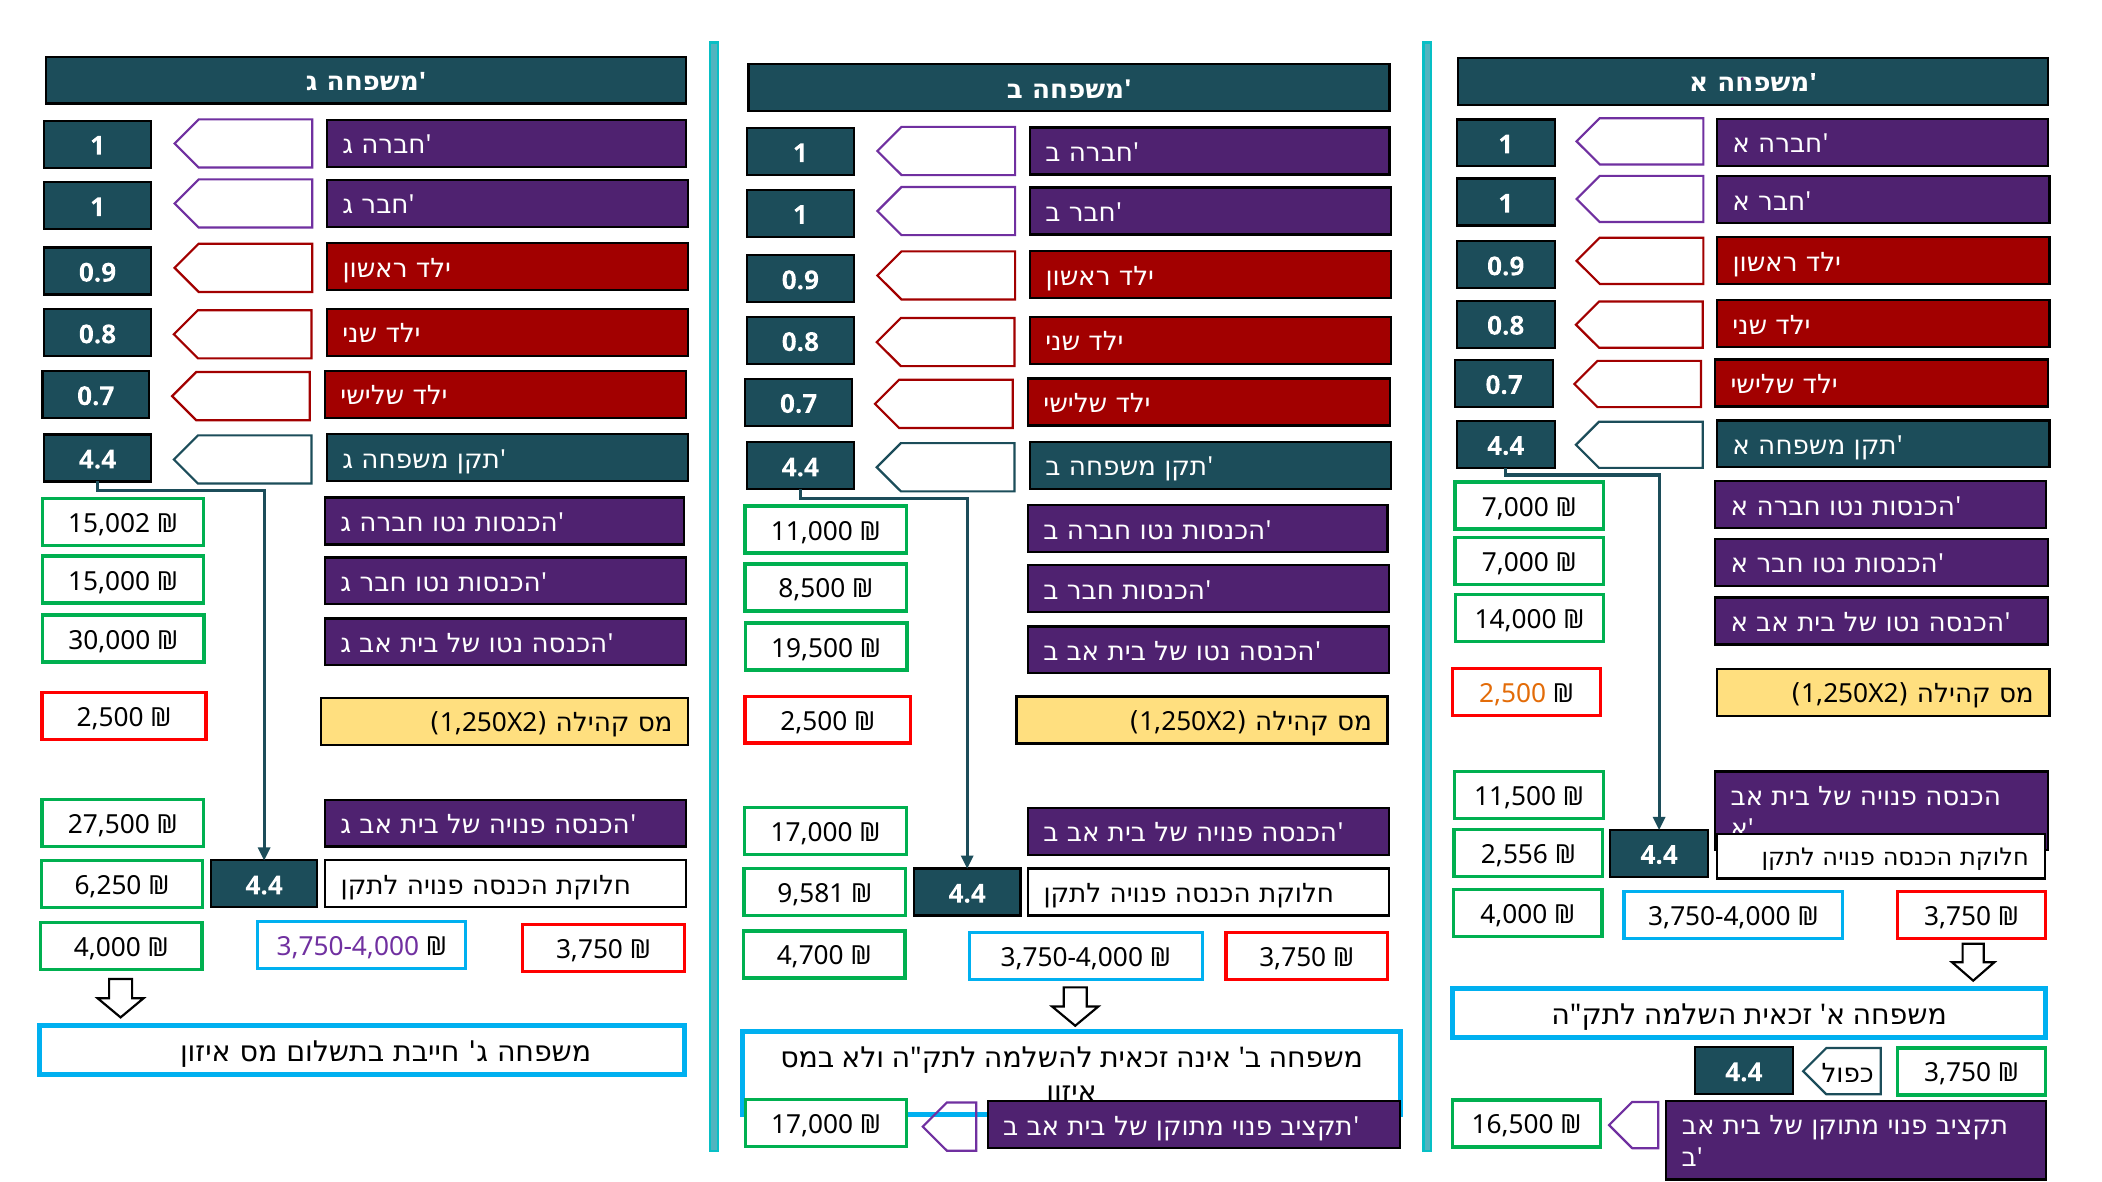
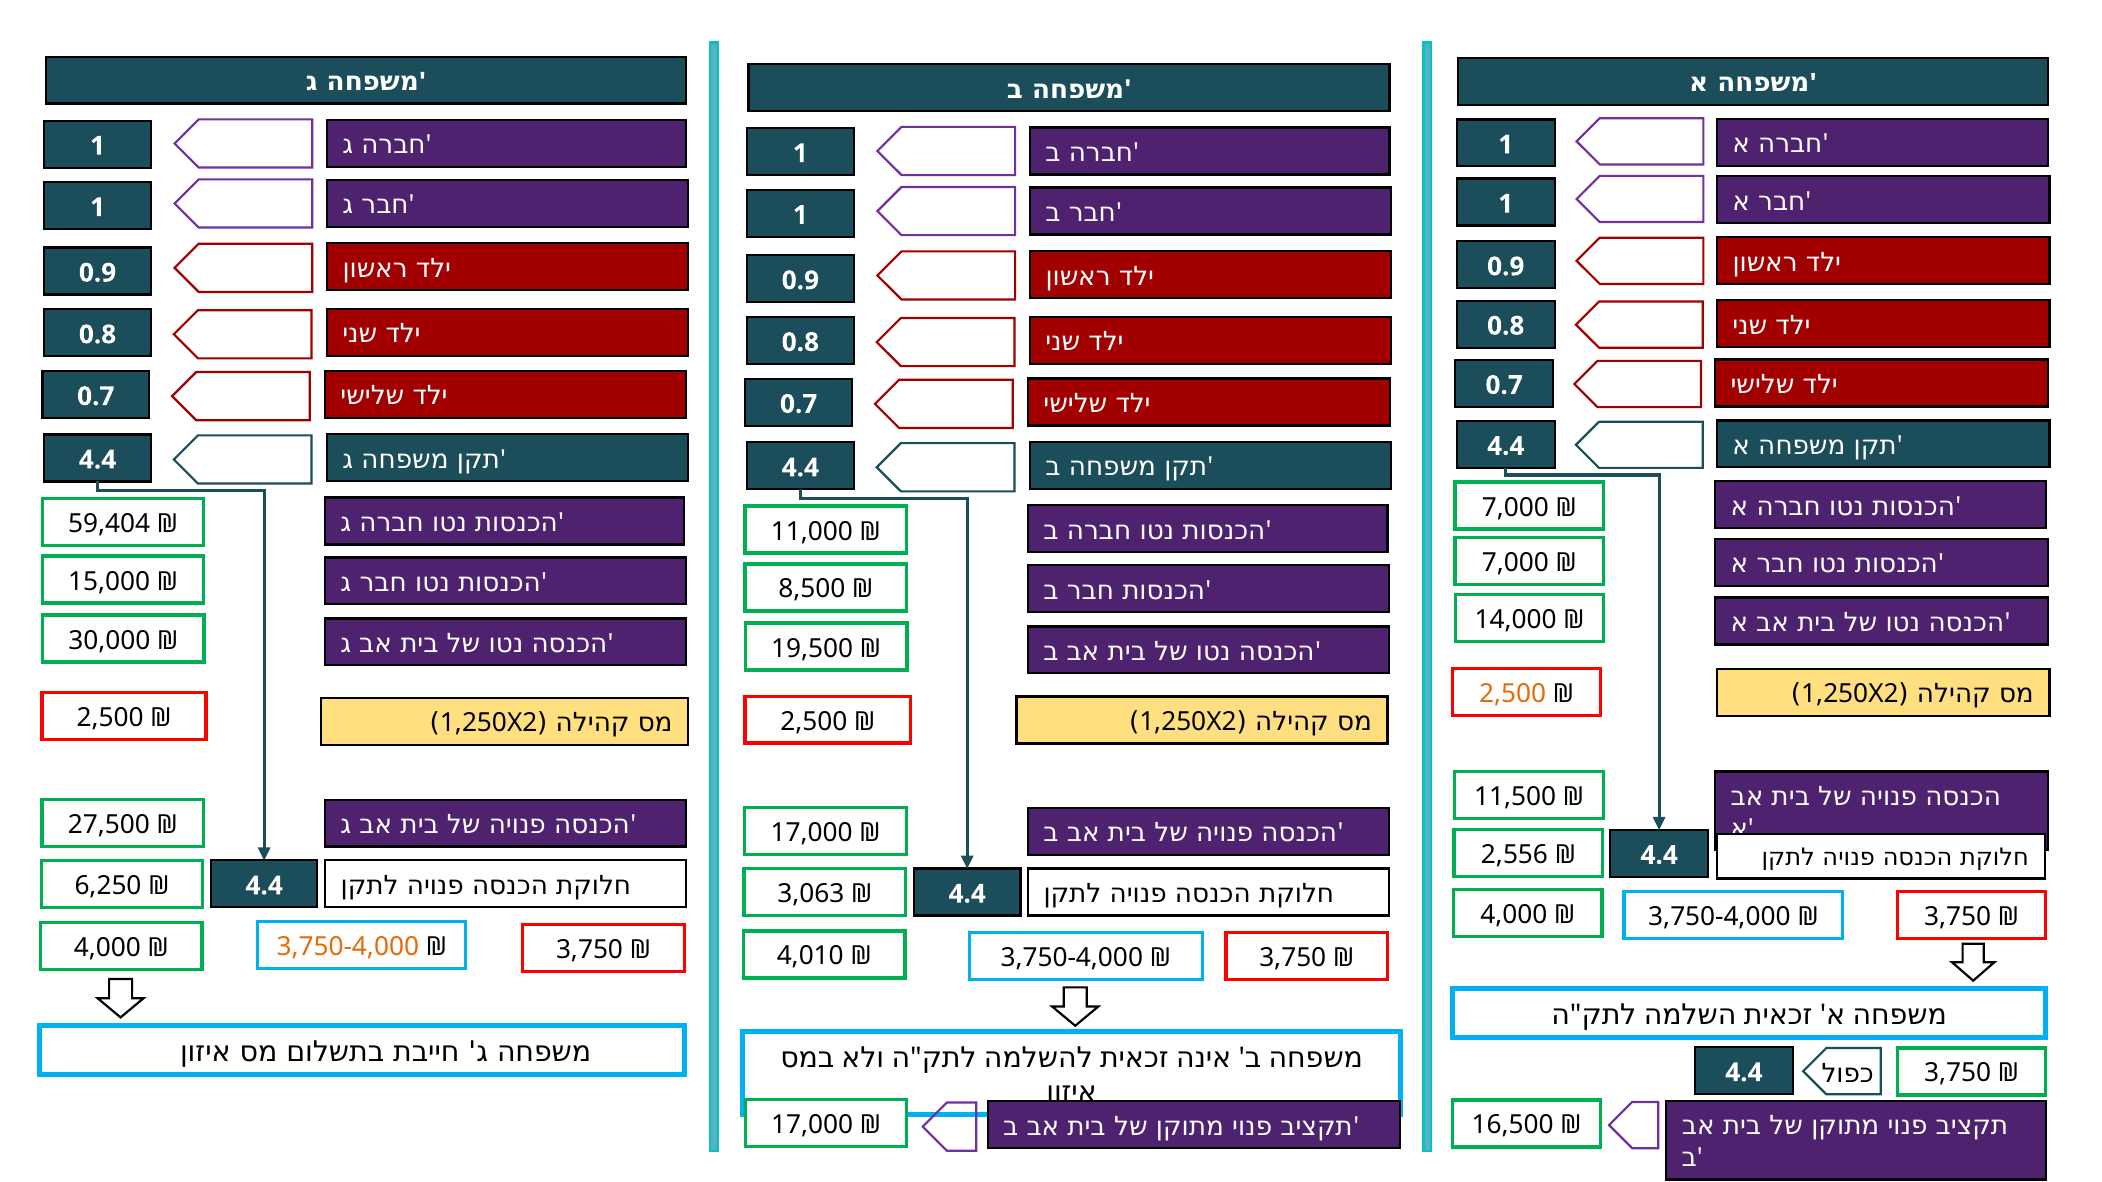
15,002: 15,002 -> 59,404 (109, 524)
9,581: 9,581 -> 3,063 (811, 894)
3,750-4,000 colour: purple -> orange (348, 947)
4,700: 4,700 -> 4,010 (810, 957)
